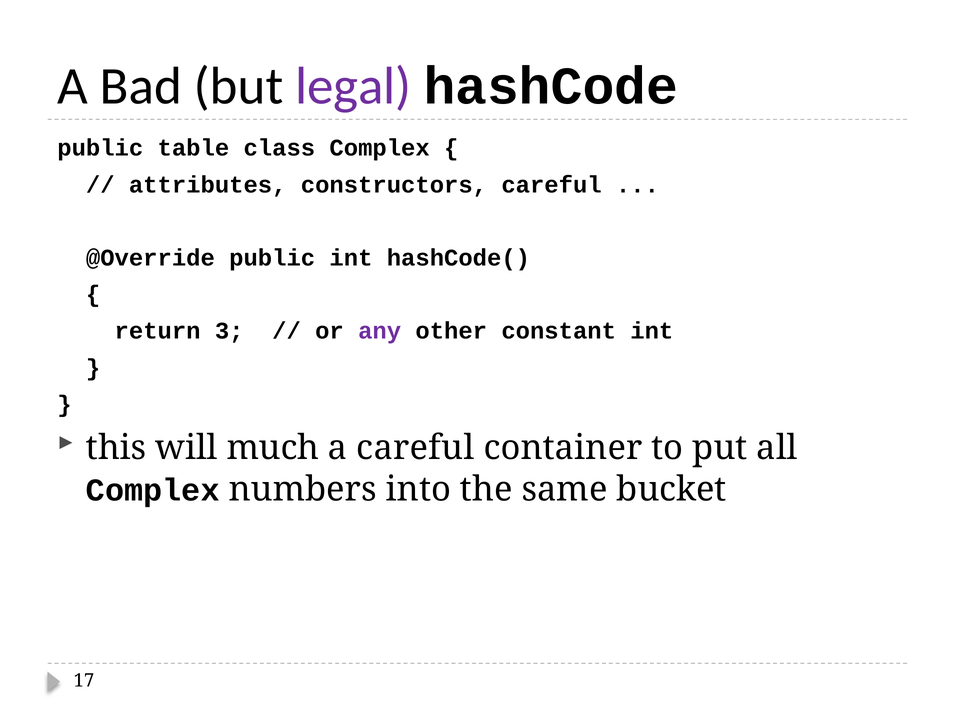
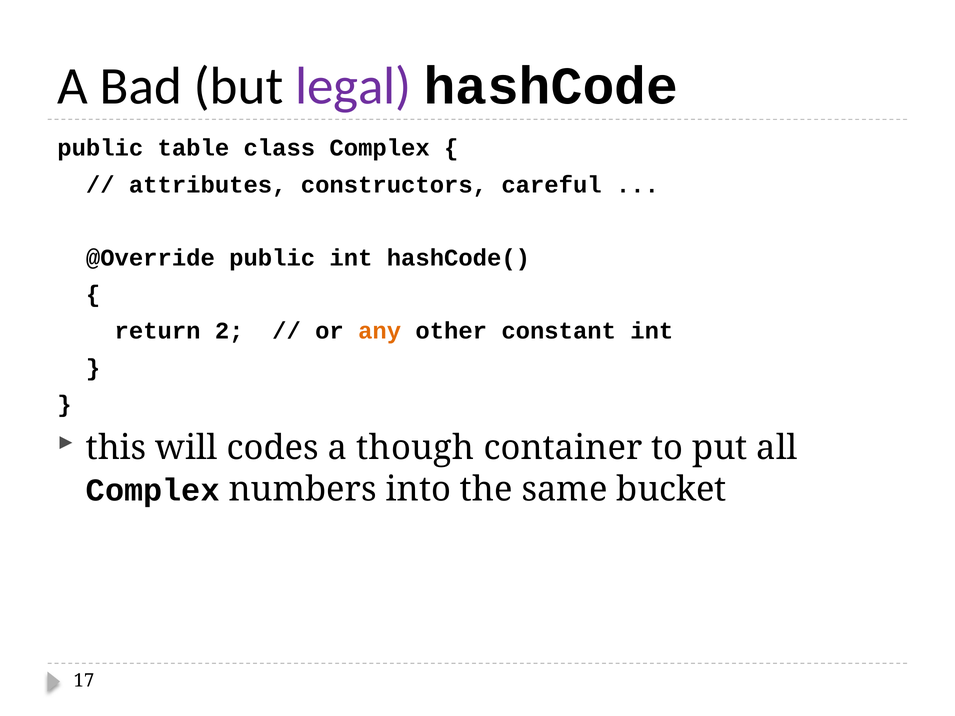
3: 3 -> 2 (229, 331)
any colour: purple -> orange (380, 331)
much: much -> codes (273, 448)
a careful: careful -> though (415, 448)
